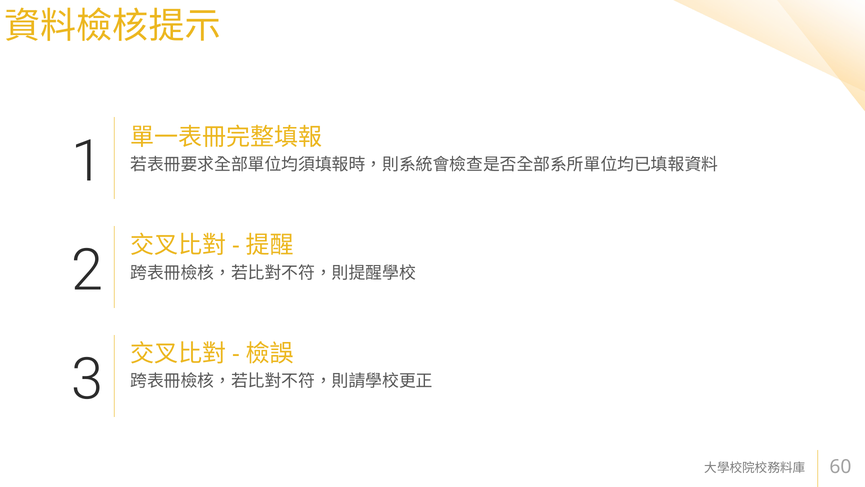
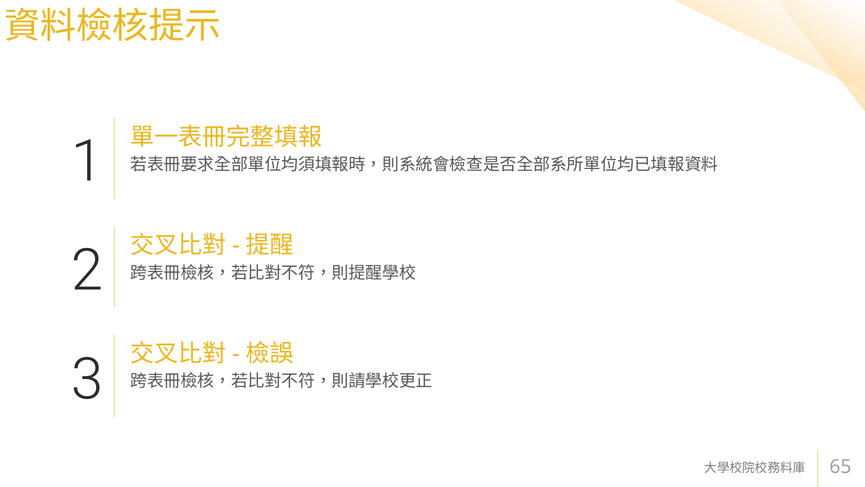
60: 60 -> 65 (840, 466)
